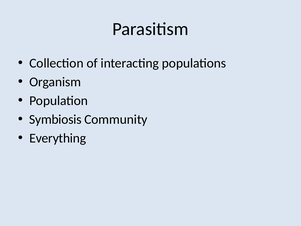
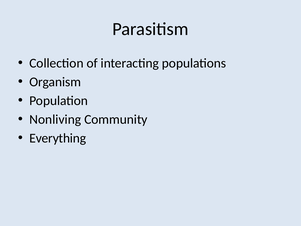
Symbiosis: Symbiosis -> Nonliving (55, 119)
